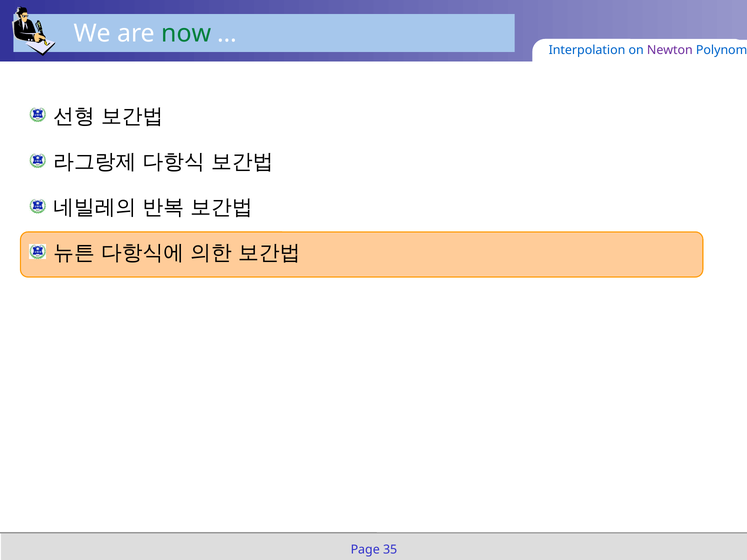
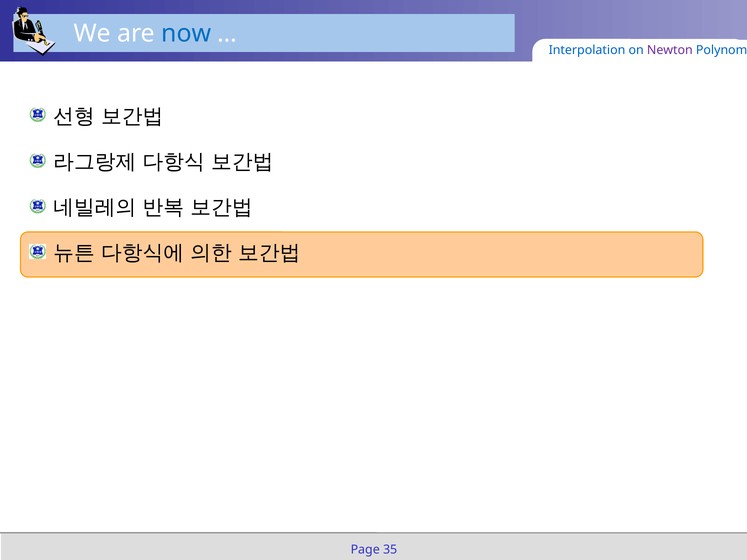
now colour: green -> blue (186, 34)
